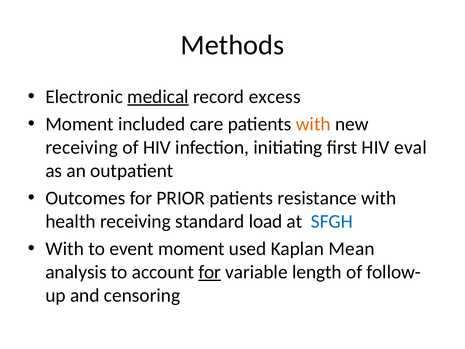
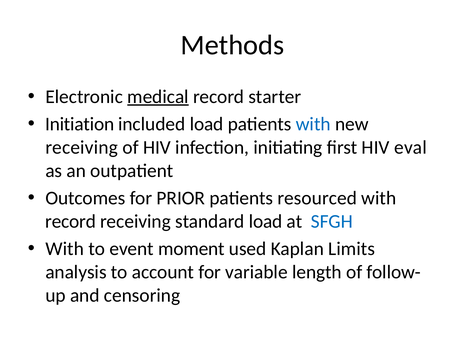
excess: excess -> starter (275, 97)
Moment: Moment -> Initiation (80, 124)
included care: care -> load (207, 124)
with colour: orange -> blue (313, 124)
resistance: resistance -> resourced (317, 198)
health: health -> record (71, 221)
Mean: Mean -> Limits (352, 249)
for underline: present -> none (210, 272)
